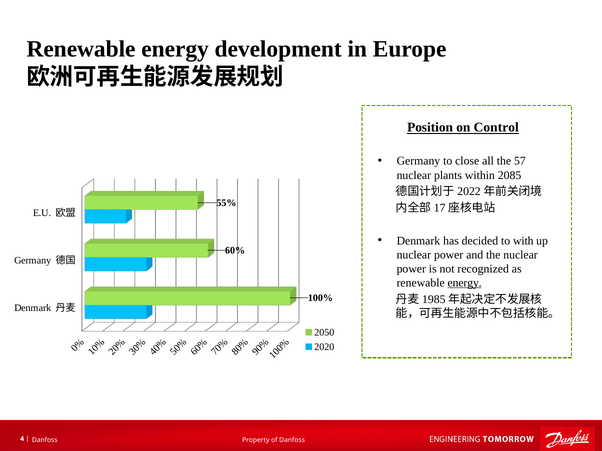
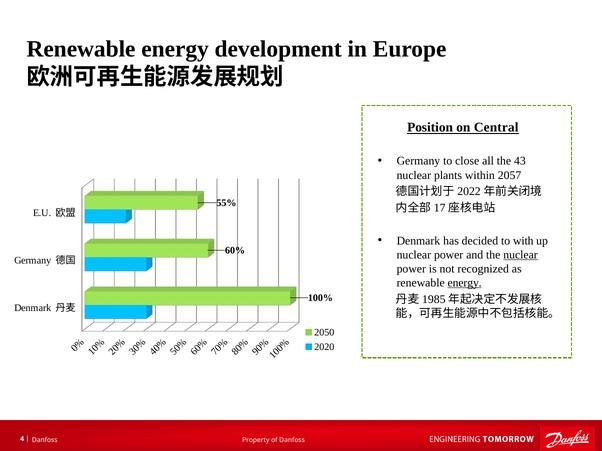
Control: Control -> Central (496, 128)
57: 57 -> 43 (520, 161)
2085: 2085 -> 2057 (510, 175)
nuclear underline: none -> present (521, 255)
